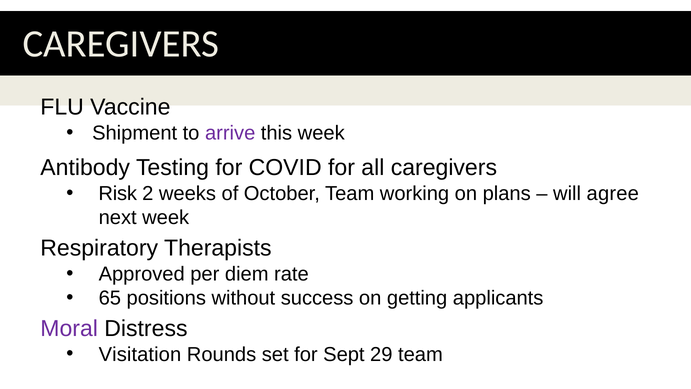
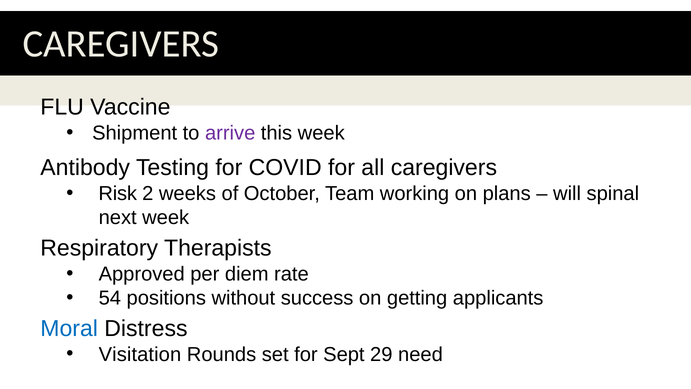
agree: agree -> spinal (613, 193)
65: 65 -> 54 (110, 298)
Moral colour: purple -> blue (69, 328)
29 team: team -> need (420, 354)
